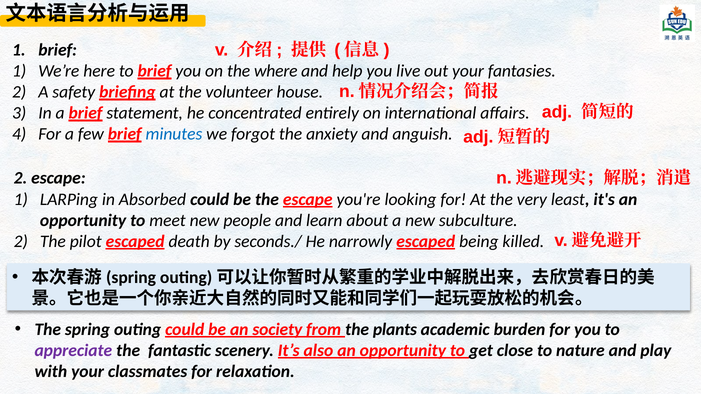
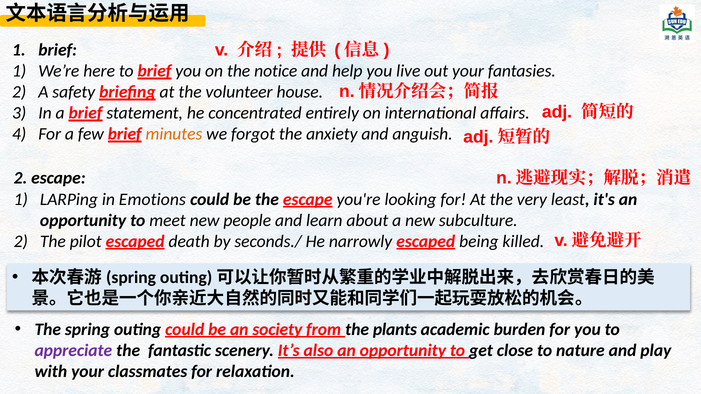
where: where -> notice (276, 71)
minutes colour: blue -> orange (174, 134)
Absorbed: Absorbed -> Emotions (152, 199)
